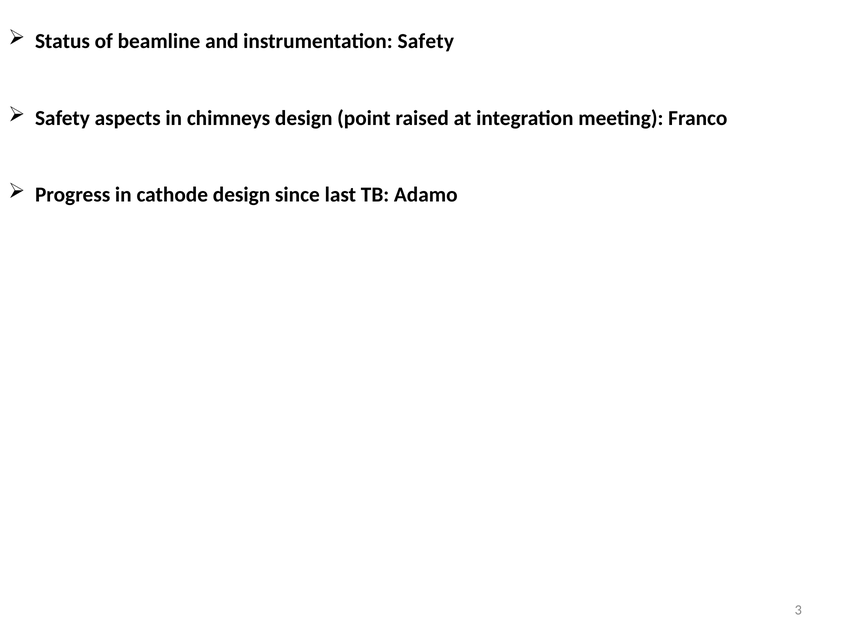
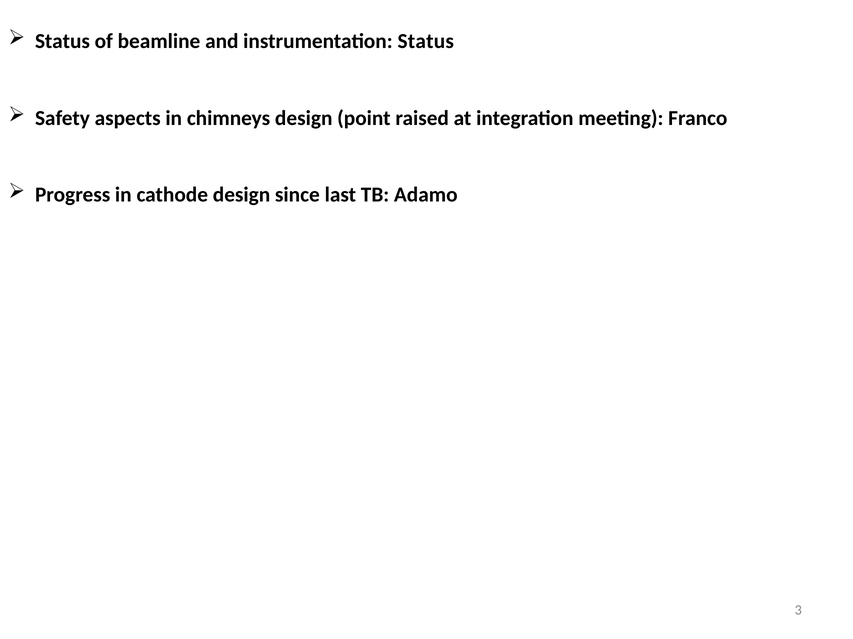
instrumentation Safety: Safety -> Status (426, 41)
